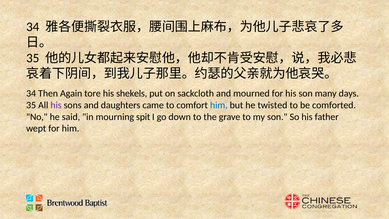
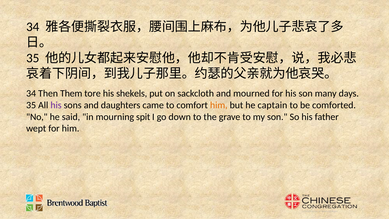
Again: Again -> Them (71, 93)
him colour: blue -> orange (219, 105)
twisted: twisted -> captain (272, 105)
